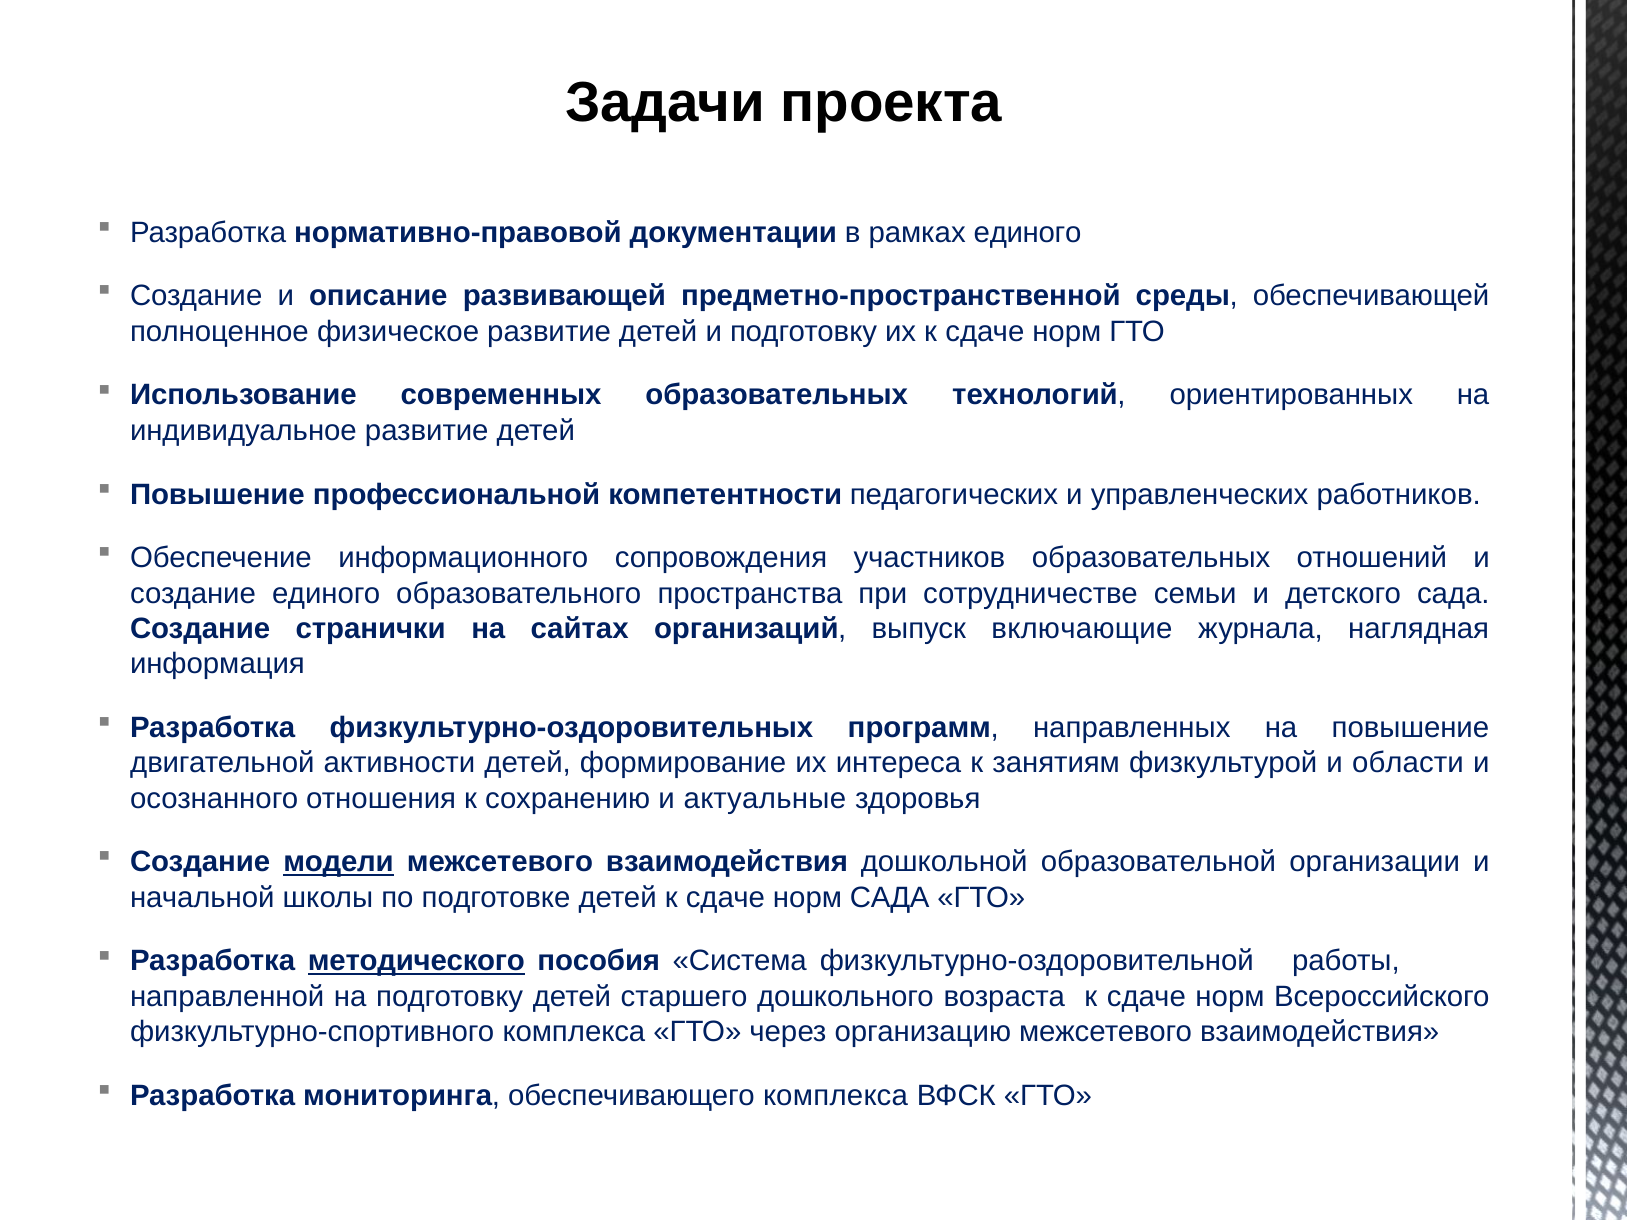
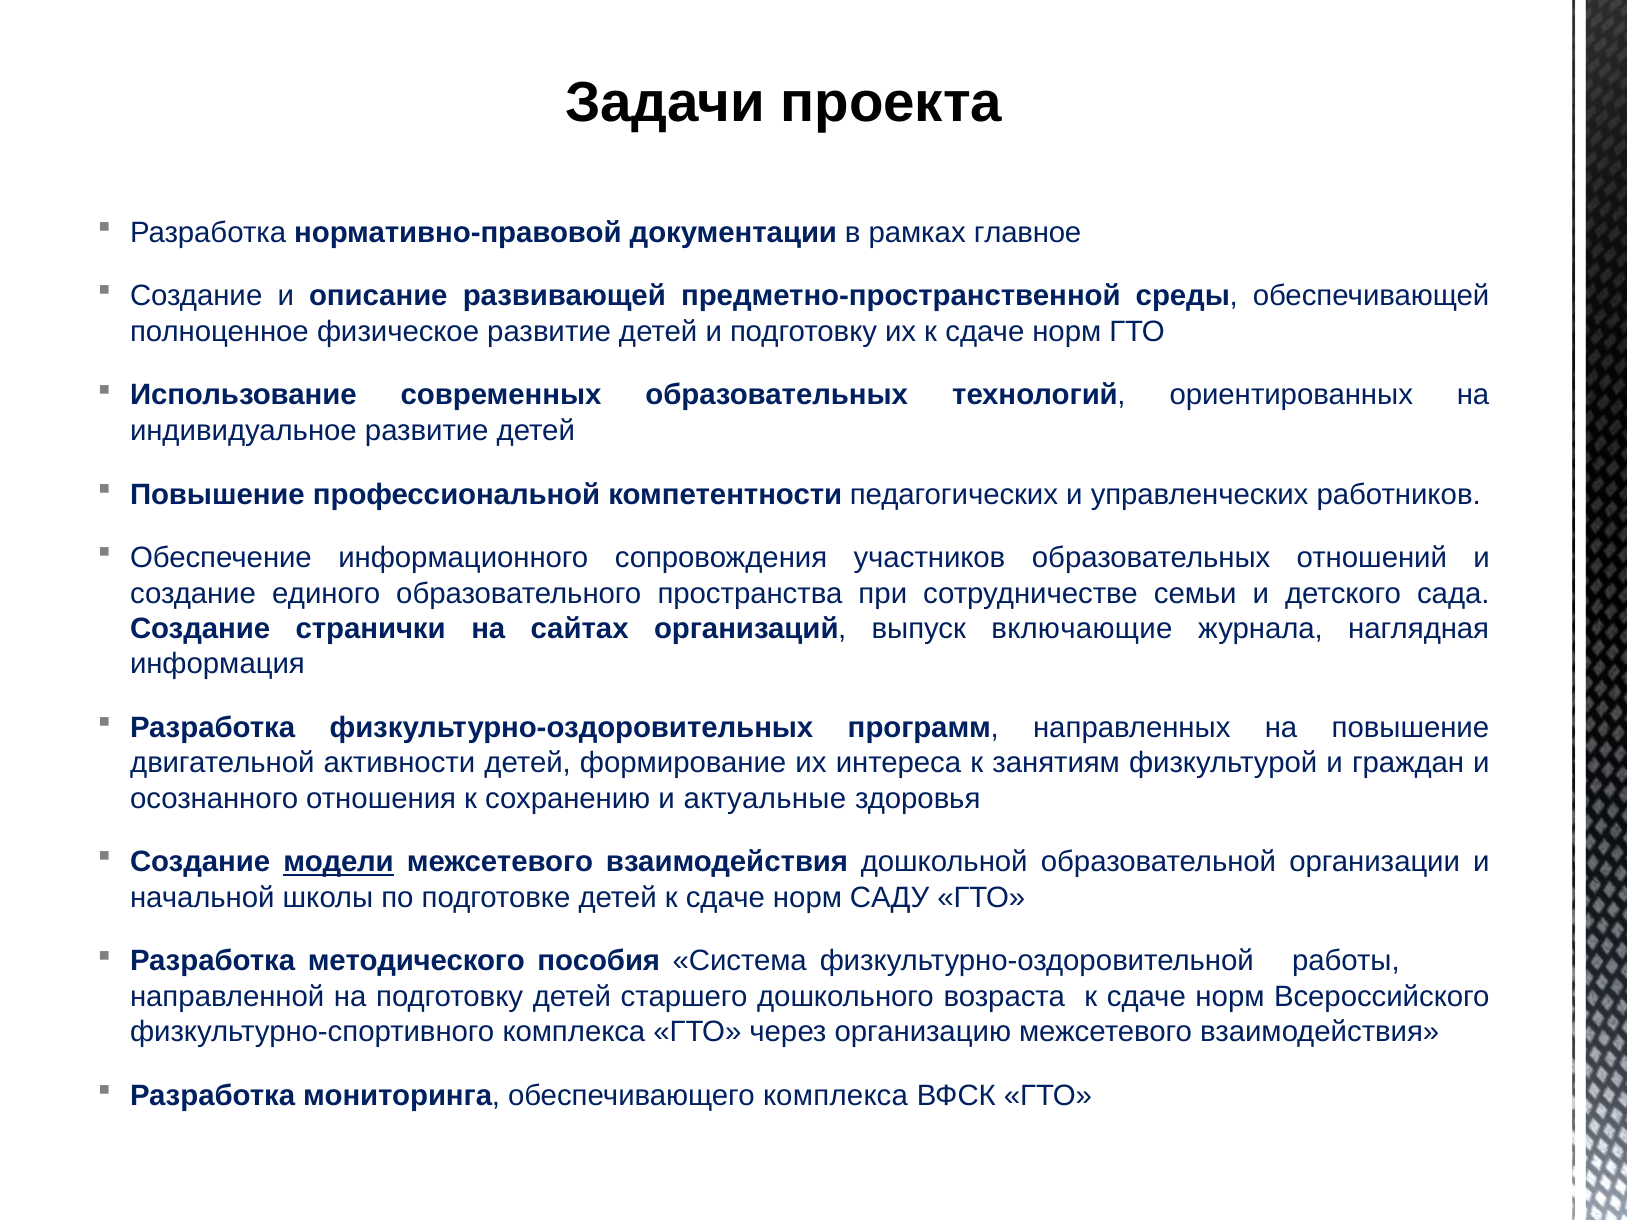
рамках единого: единого -> главное (1028, 232)
области: области -> граждан (1408, 763)
норм САДА: САДА -> САДУ (890, 898)
методического underline: present -> none (416, 961)
